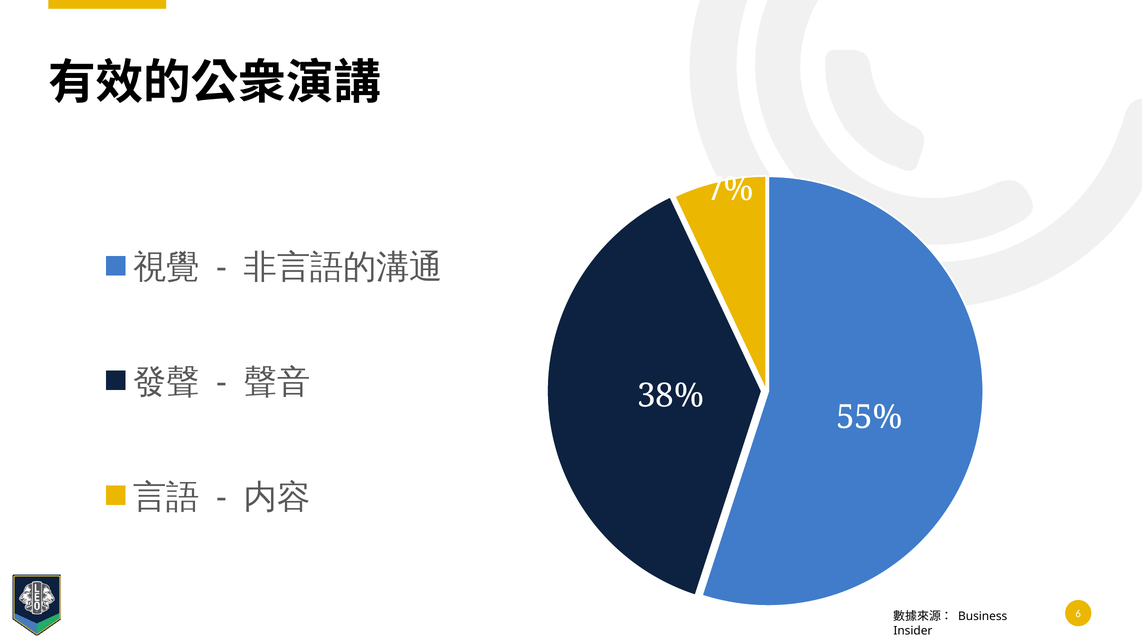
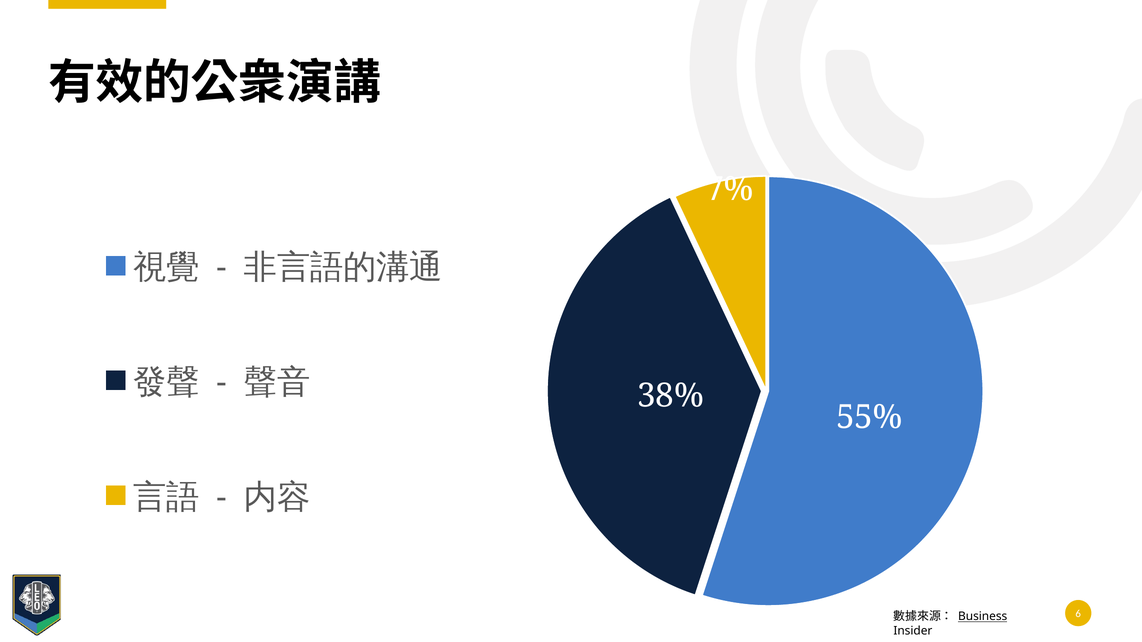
Business underline: none -> present (983, 617)
